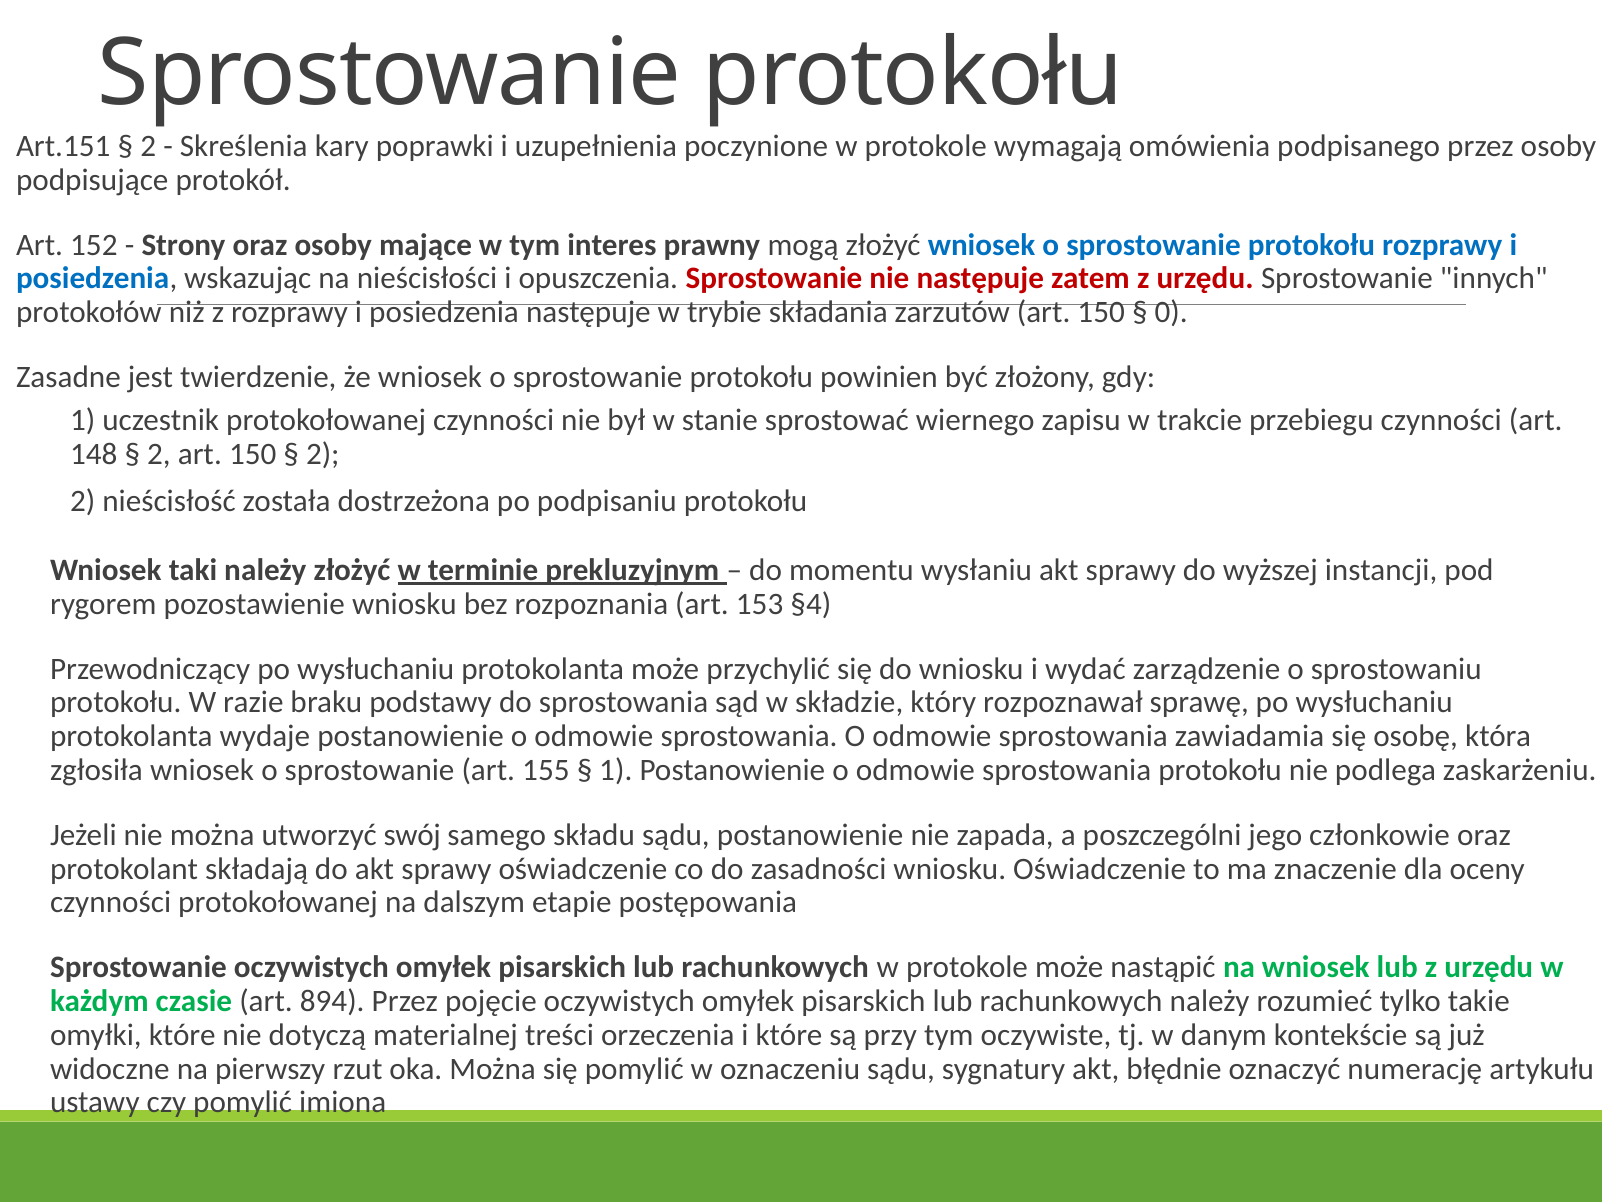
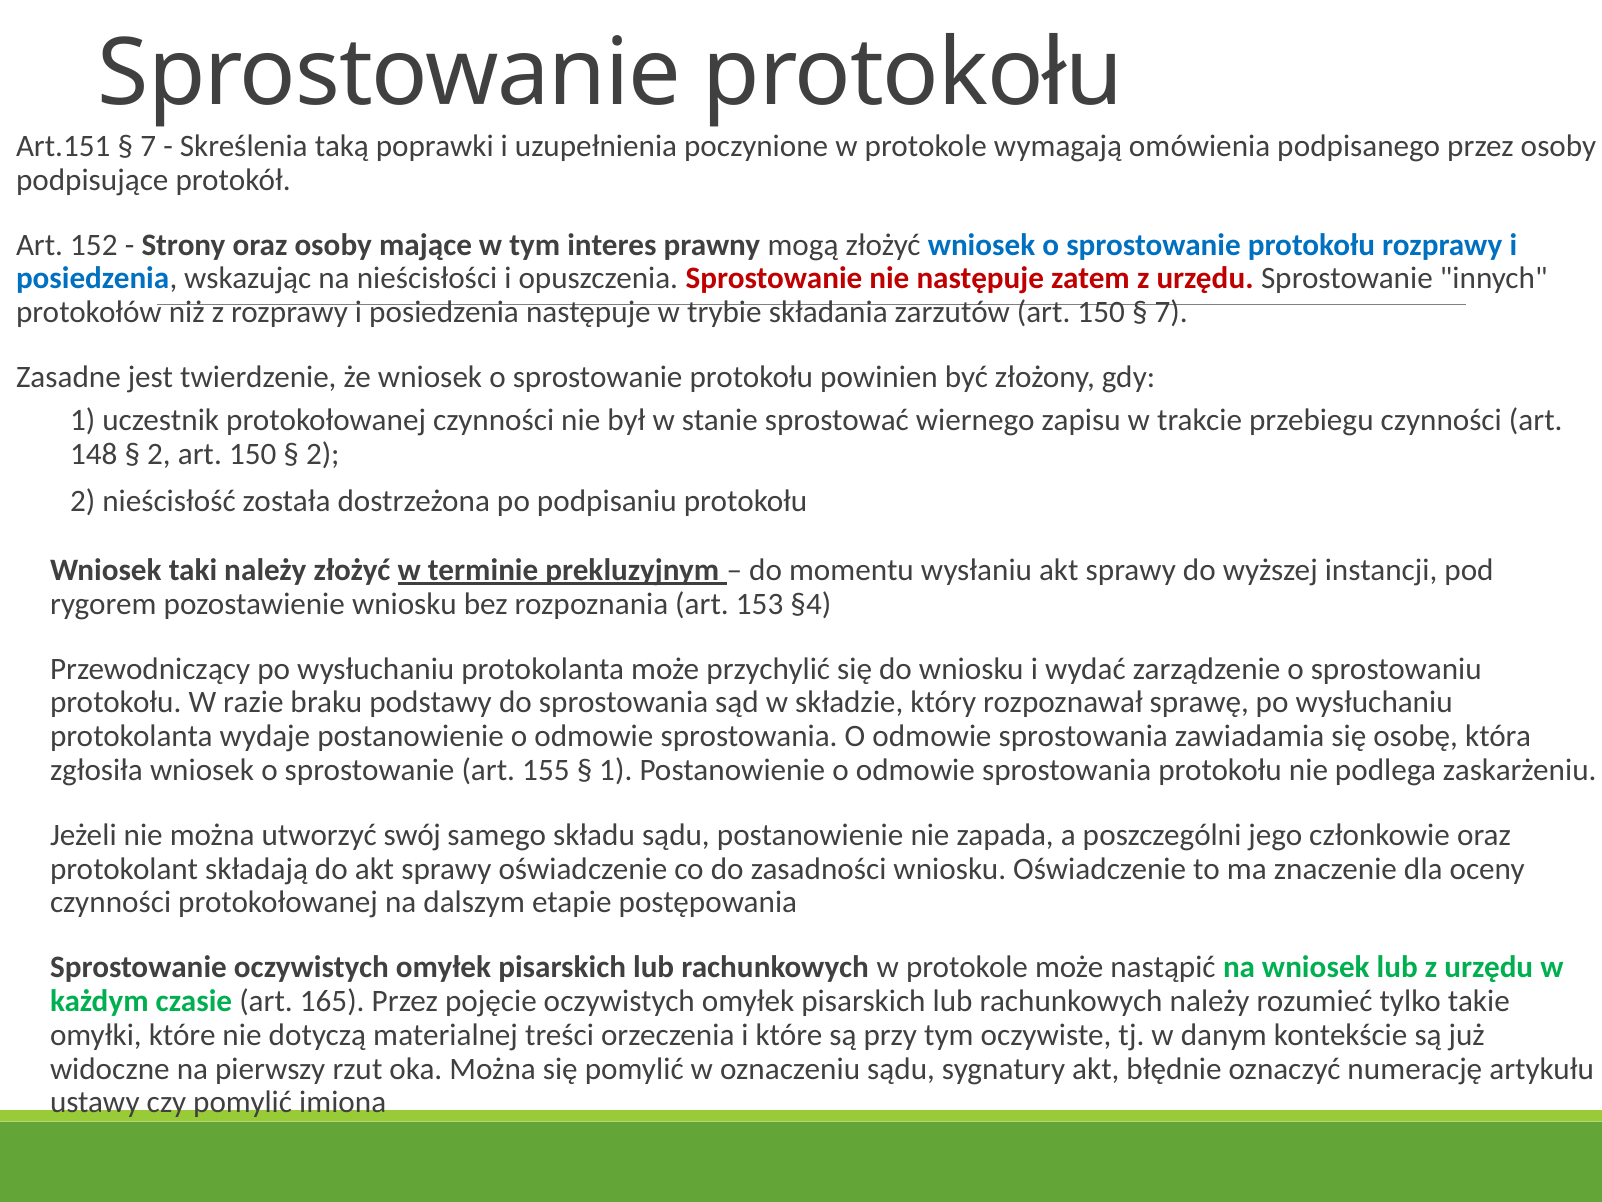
2: 2 -> 7 (148, 146)
kary: kary -> taką (342, 146)
0: 0 -> 7 (1171, 312)
894: 894 -> 165 (332, 1001)
